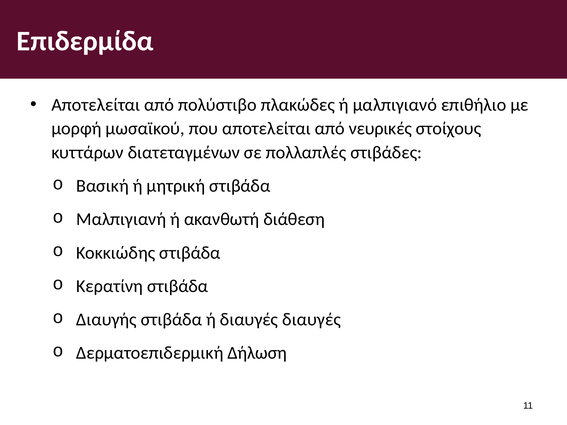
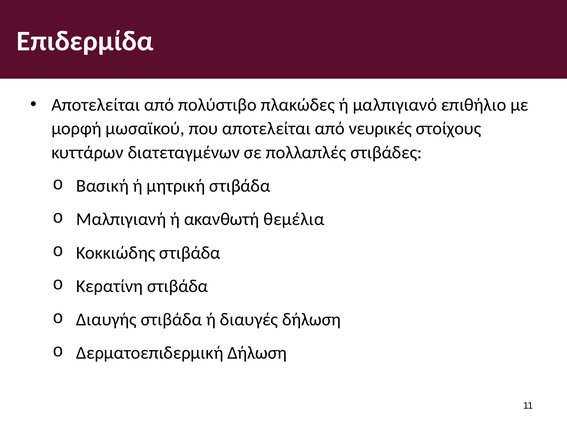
διάθεση: διάθεση -> θεμέλια (294, 219)
διαυγές διαυγές: διαυγές -> δήλωση (312, 320)
